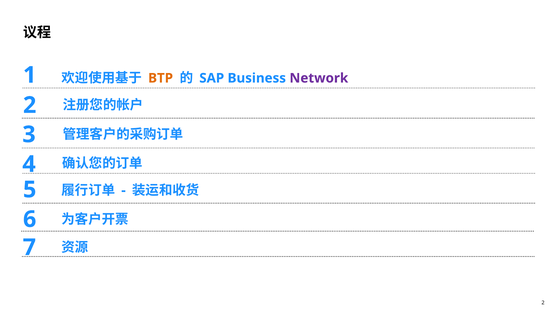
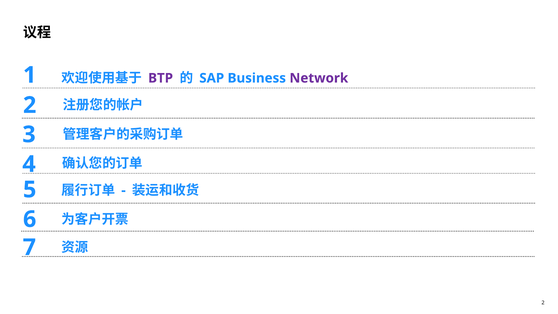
BTP colour: orange -> purple (161, 78)
